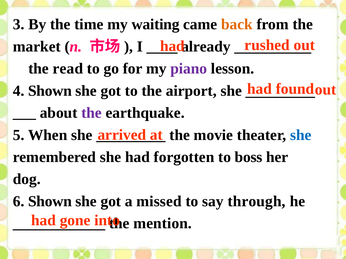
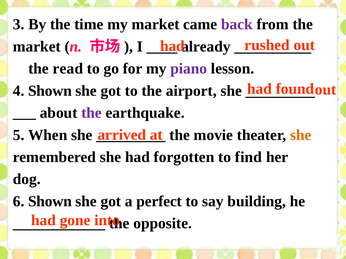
my waiting: waiting -> market (156, 24)
back colour: orange -> purple (237, 24)
she colour: blue -> orange (301, 135)
boss: boss -> find (248, 157)
missed: missed -> perfect (159, 202)
through: through -> building (257, 202)
mention: mention -> opposite (163, 224)
